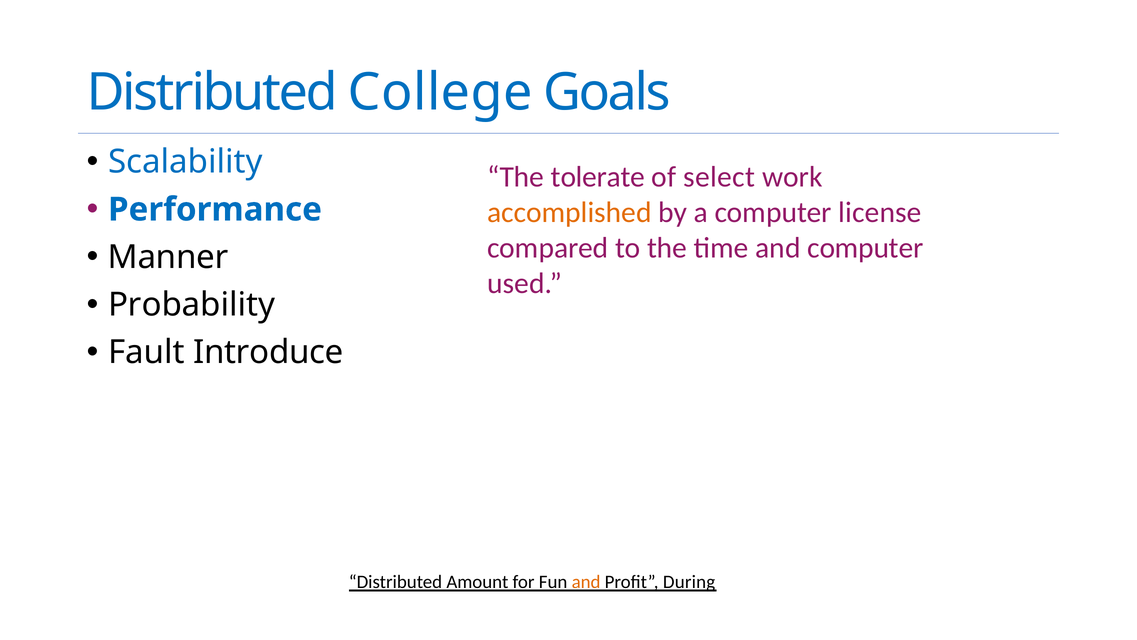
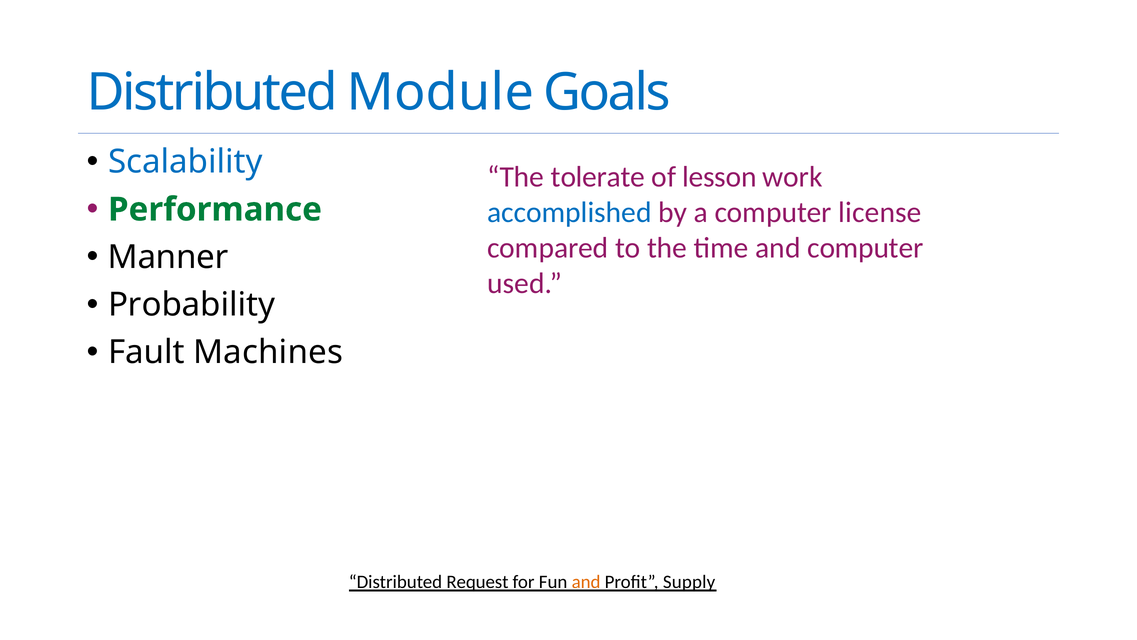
College: College -> Module (440, 93)
select: select -> lesson (719, 177)
Performance colour: blue -> green (215, 209)
accomplished colour: orange -> blue (569, 212)
Introduce: Introduce -> Machines (268, 352)
Amount: Amount -> Request (477, 582)
During: During -> Supply (689, 582)
